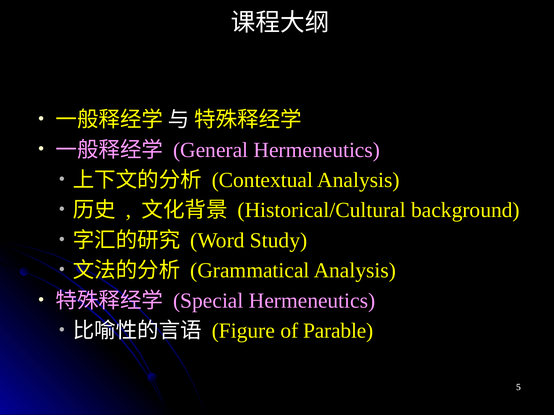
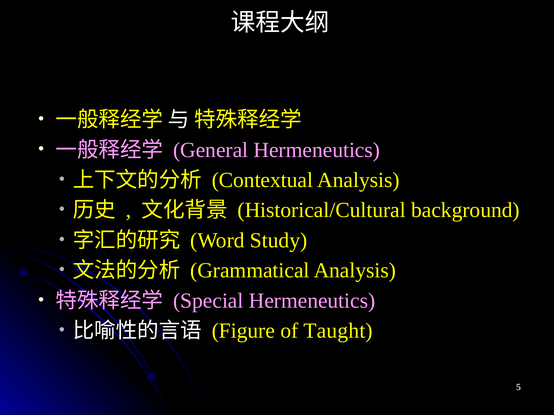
Parable: Parable -> Taught (338, 331)
